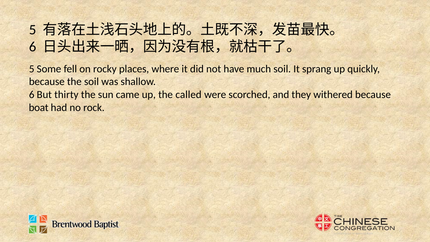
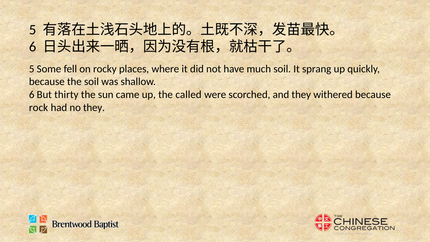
boat: boat -> rock (39, 108)
no rock: rock -> they (94, 108)
